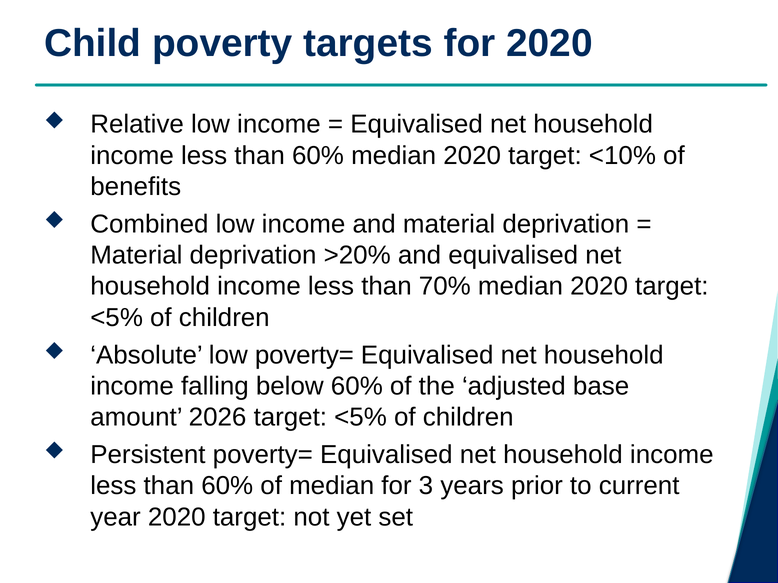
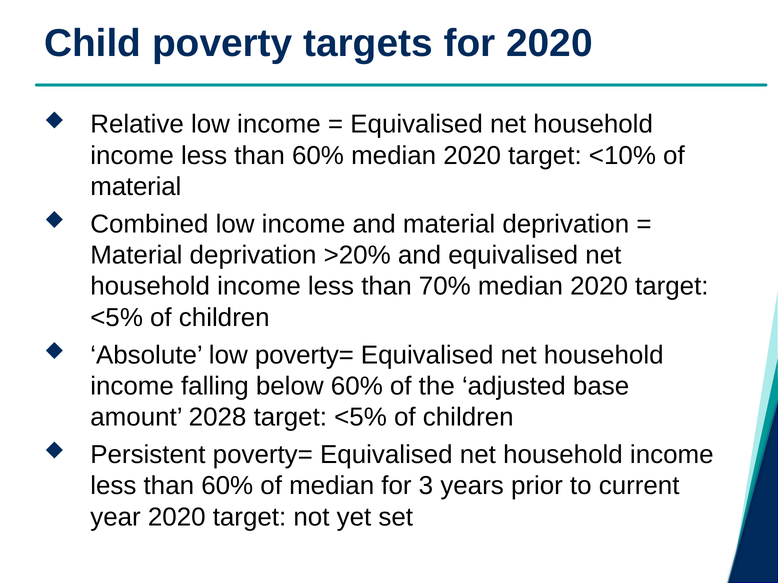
benefits: benefits -> material (136, 187)
2026: 2026 -> 2028 (218, 418)
